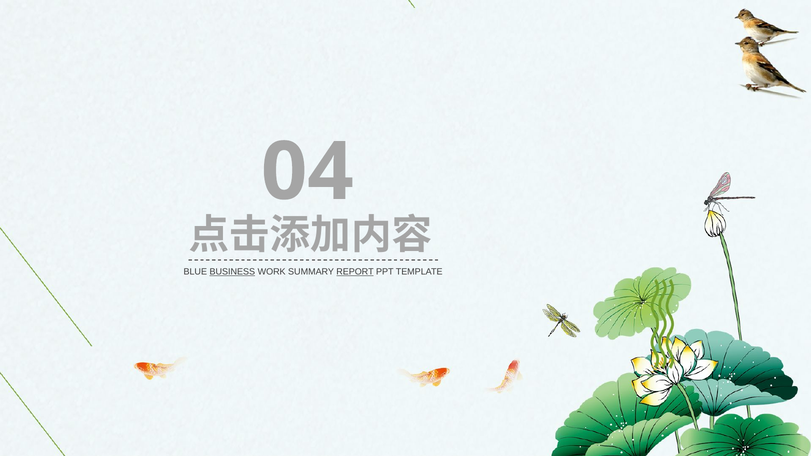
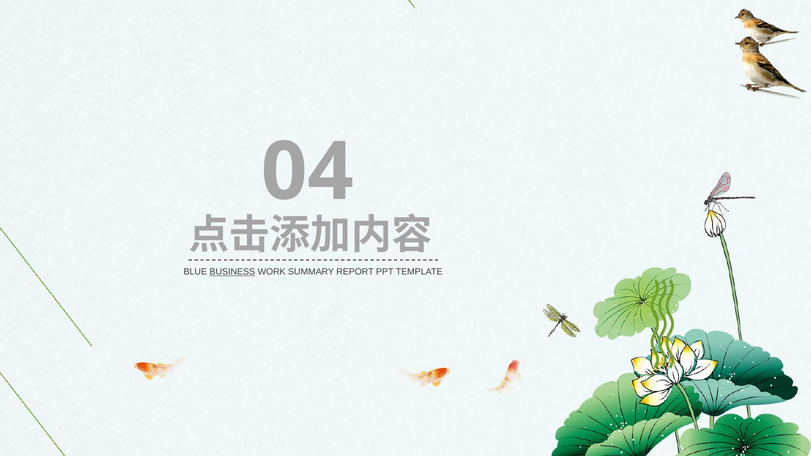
REPORT underline: present -> none (355, 272)
